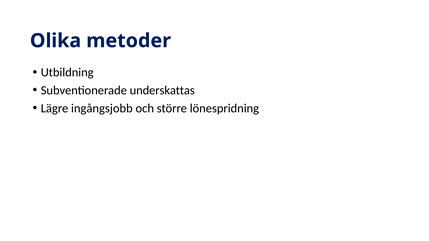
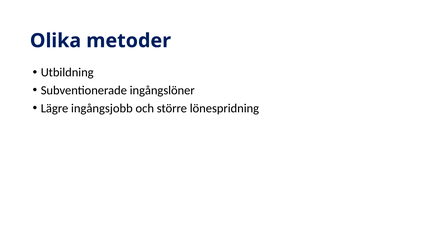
underskattas: underskattas -> ingångslöner (162, 90)
